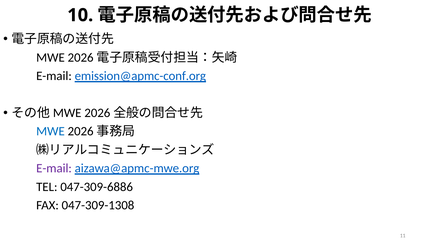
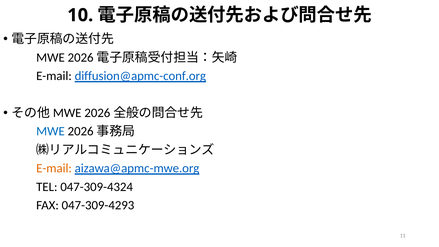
emission@apmc-conf.org: emission@apmc-conf.org -> diffusion@apmc-conf.org (140, 76)
E-mail colour: purple -> orange (54, 168)
047-309-6886: 047-309-6886 -> 047-309-4324 (97, 187)
047-309-1308: 047-309-1308 -> 047-309-4293 (98, 205)
